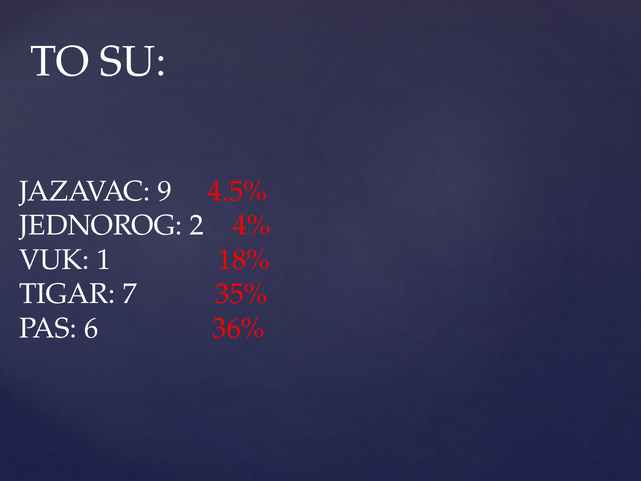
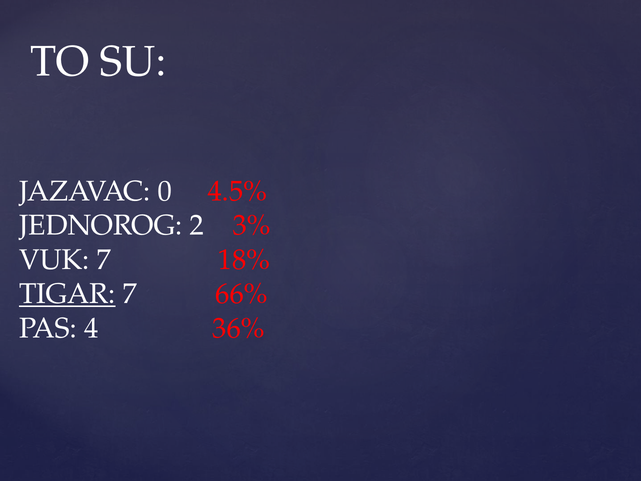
9: 9 -> 0 (165, 191)
4%: 4% -> 3% (252, 225)
VUK 1: 1 -> 7 (104, 260)
TIGAR underline: none -> present (67, 294)
35%: 35% -> 66% (242, 294)
6: 6 -> 4 (91, 328)
